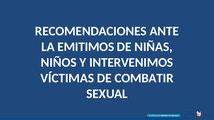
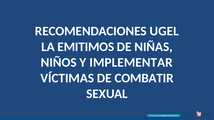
ANTE: ANTE -> UGEL (164, 31)
INTERVENIMOS: INTERVENIMOS -> IMPLEMENTAR (131, 63)
